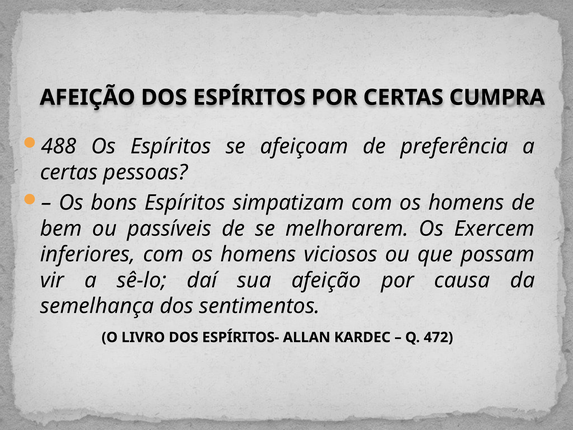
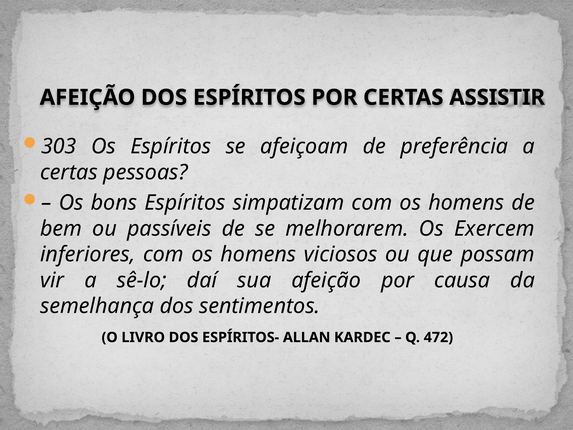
CUMPRA: CUMPRA -> ASSISTIR (497, 97)
488: 488 -> 303 (59, 146)
